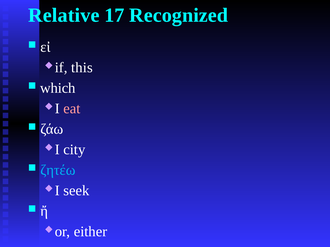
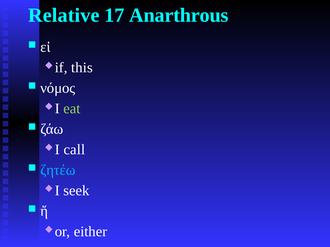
Recognized: Recognized -> Anarthrous (179, 15)
which: which -> νόμος (58, 88)
eat colour: pink -> light green (72, 109)
city: city -> call (74, 150)
